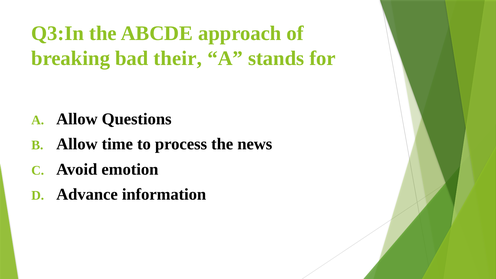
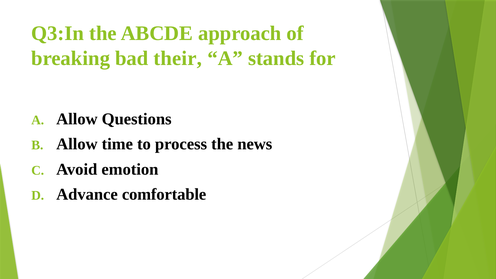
information: information -> comfortable (164, 194)
